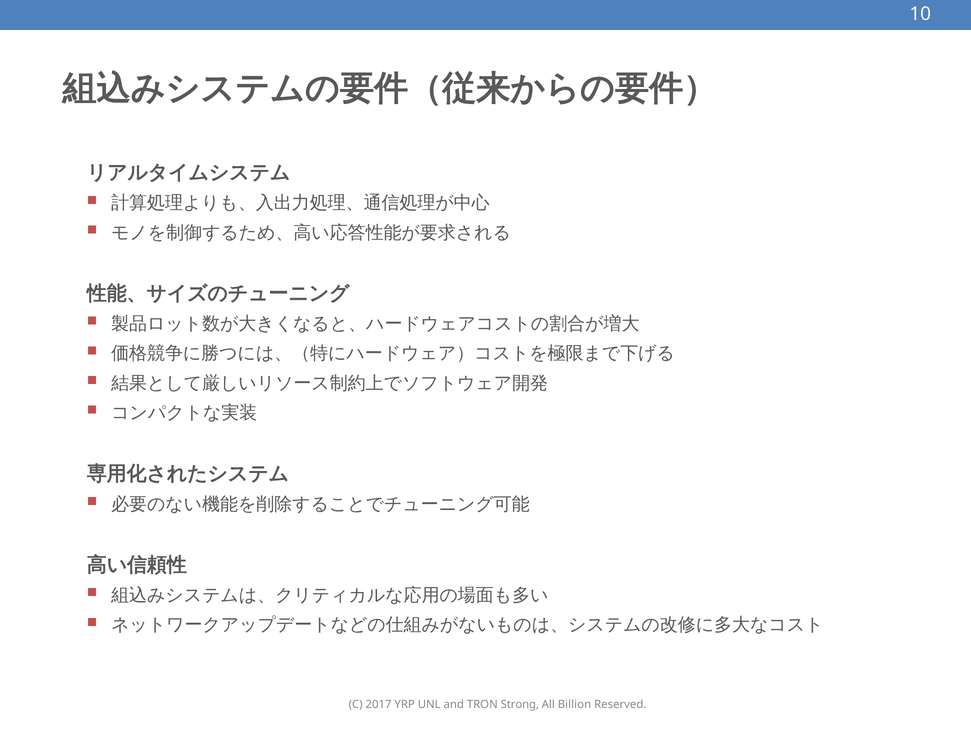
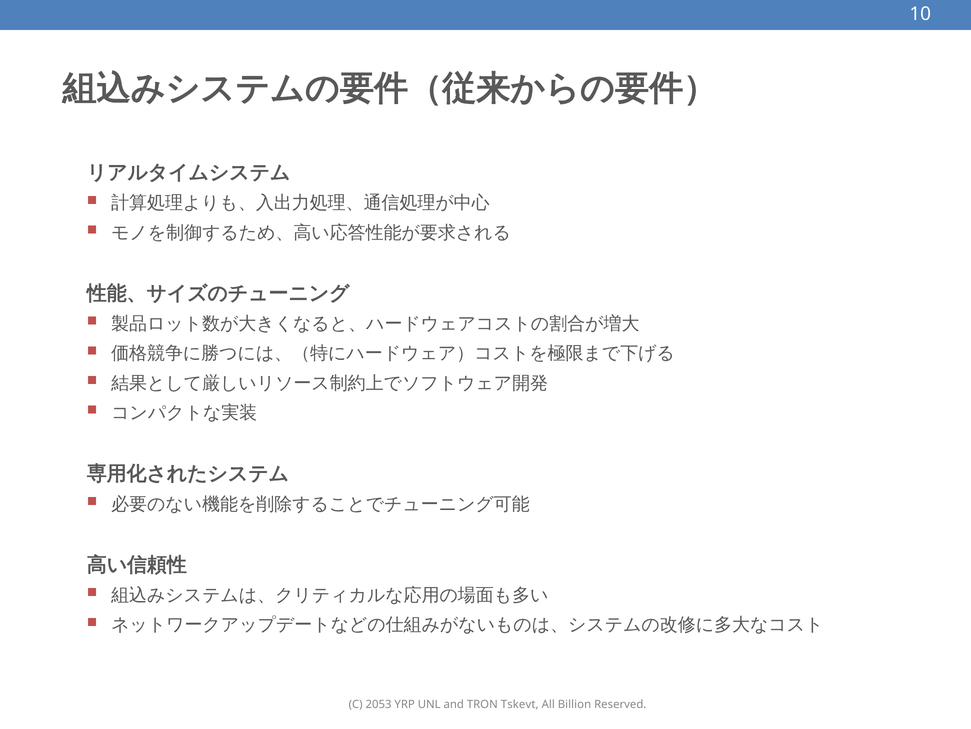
2017: 2017 -> 2053 (379, 704)
Strong: Strong -> Tskevt (520, 704)
